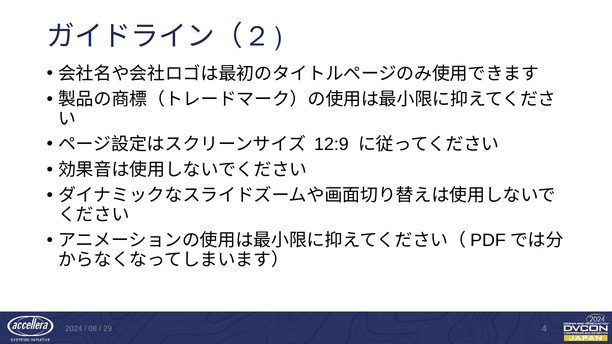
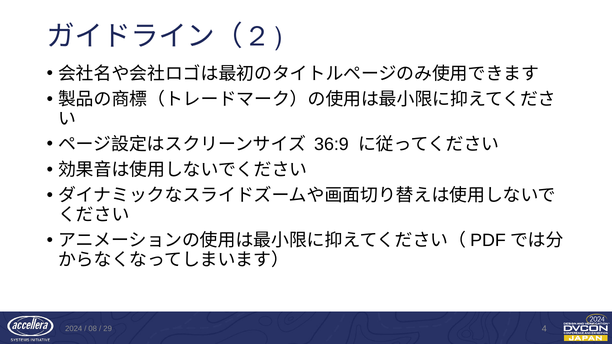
12:9: 12:9 -> 36:9 (331, 144)
